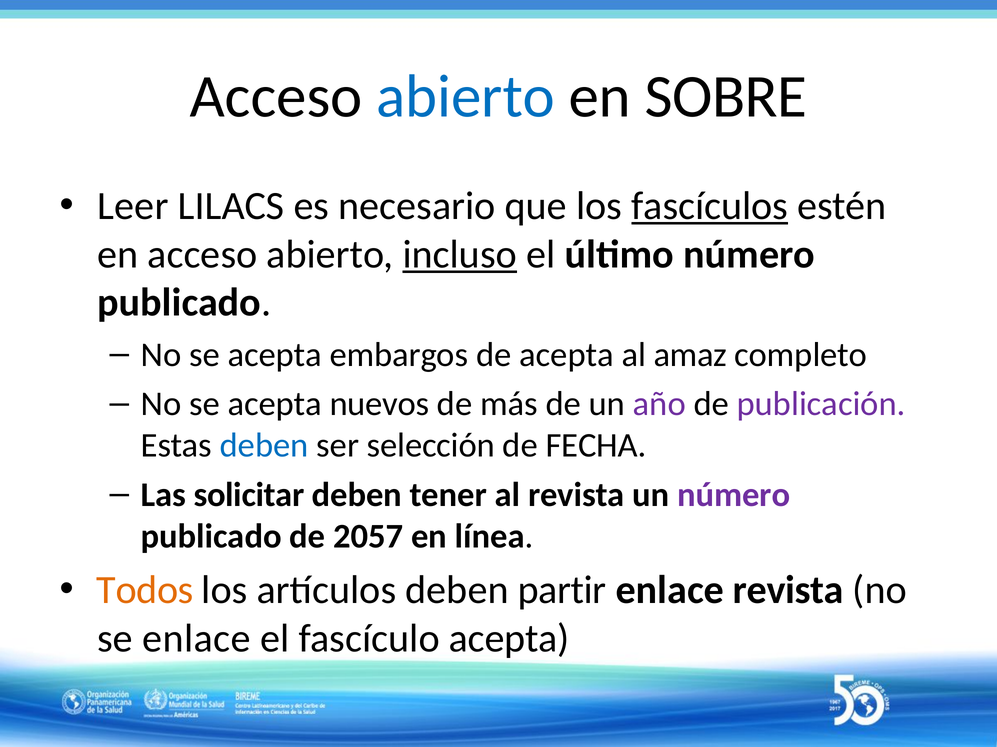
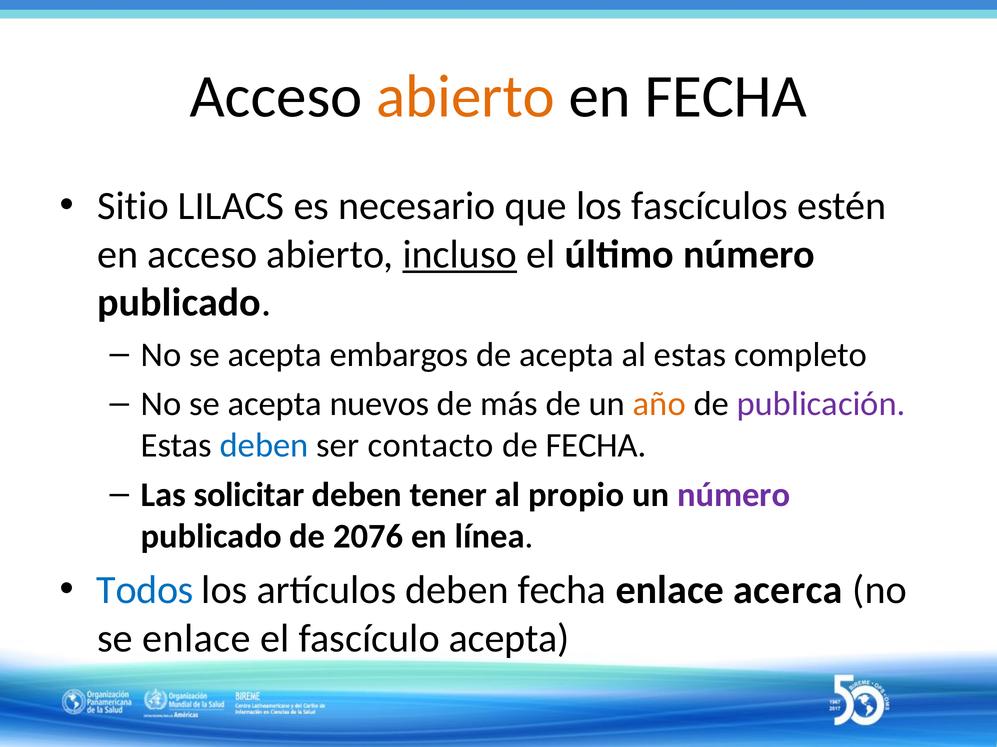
abierto colour: blue -> orange (466, 97)
en SOBRE: SOBRE -> FECHA (726, 97)
Leer: Leer -> Sitio (133, 206)
fascículos underline: present -> none (710, 206)
al amaz: amaz -> estas (690, 355)
año colour: purple -> orange (659, 404)
selección: selección -> contacto (431, 446)
al revista: revista -> propio (576, 495)
2057: 2057 -> 2076 (368, 537)
Todos colour: orange -> blue (145, 591)
deben partir: partir -> fecha (562, 591)
enlace revista: revista -> acerca (788, 591)
